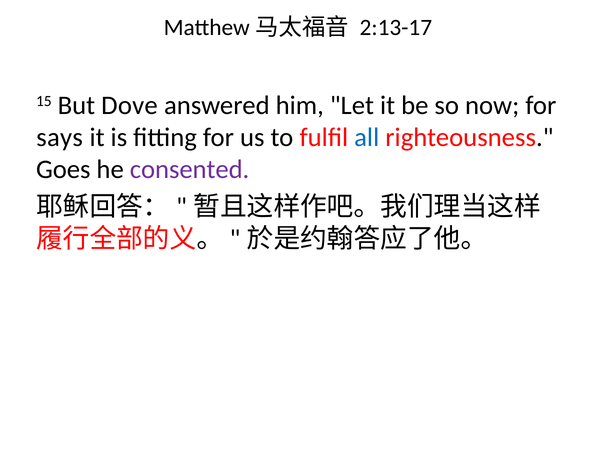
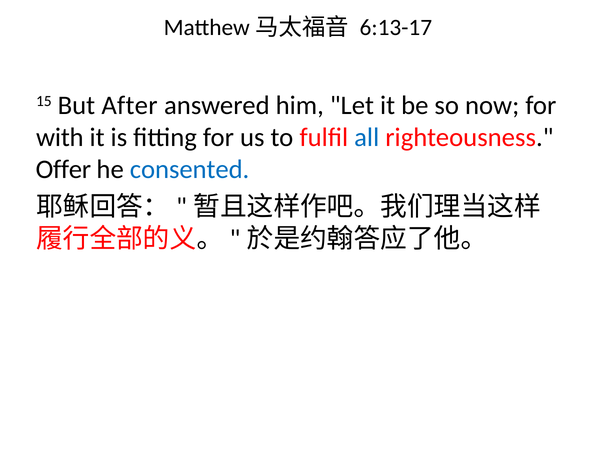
2:13-17: 2:13-17 -> 6:13-17 (396, 28)
Dove: Dove -> After (129, 105)
says: says -> with (60, 137)
Goes: Goes -> Offer (63, 169)
consented colour: purple -> blue (190, 169)
